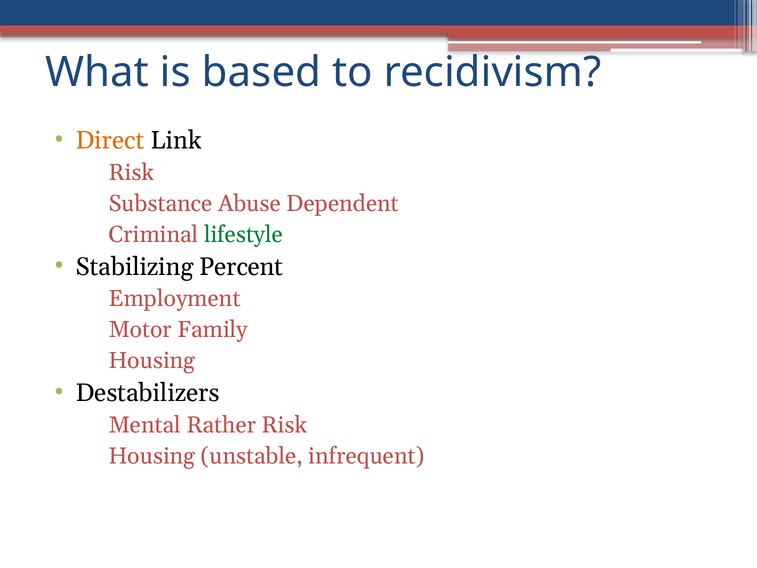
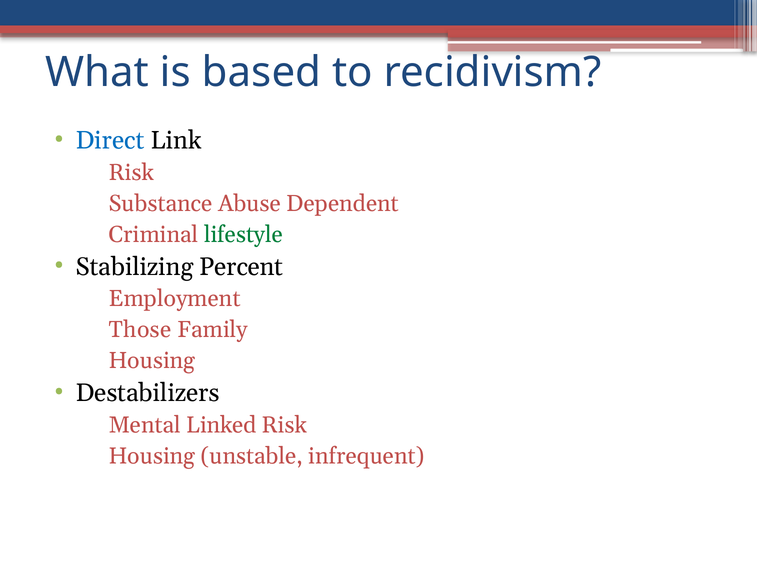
Direct colour: orange -> blue (110, 141)
Motor: Motor -> Those (140, 330)
Rather: Rather -> Linked (221, 425)
